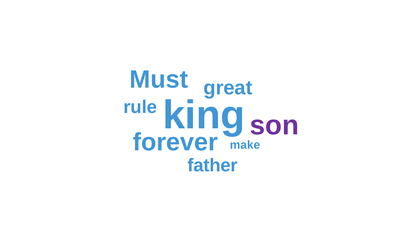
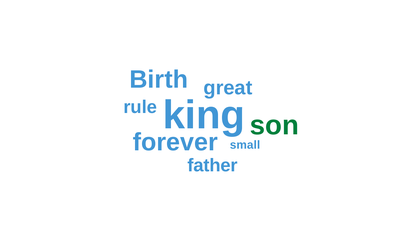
Must: Must -> Birth (159, 79)
son colour: purple -> green (274, 125)
make: make -> small (245, 145)
